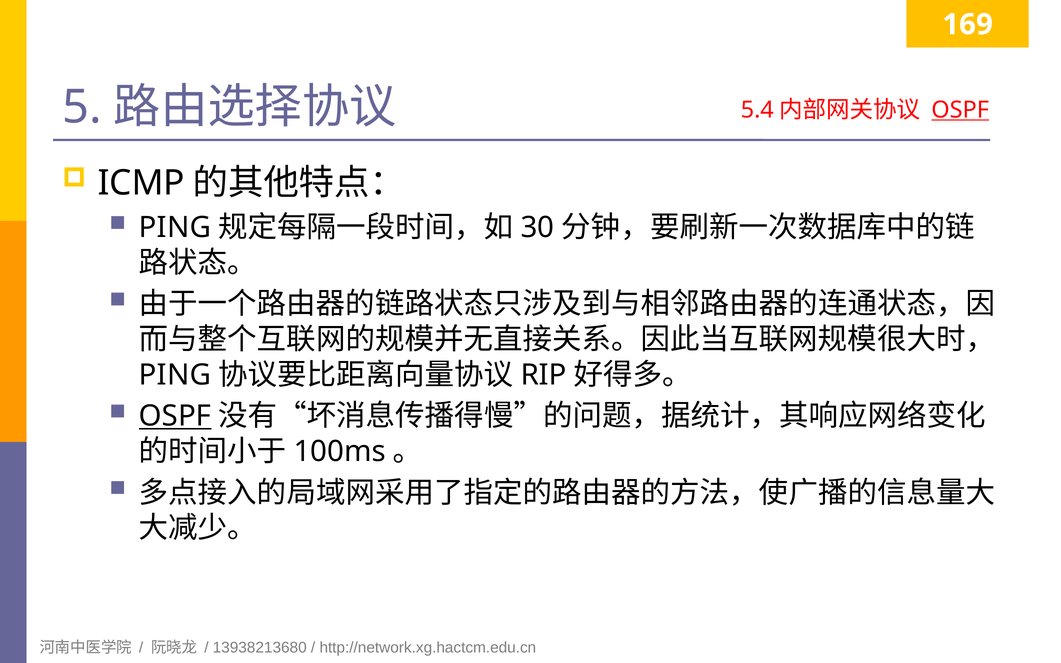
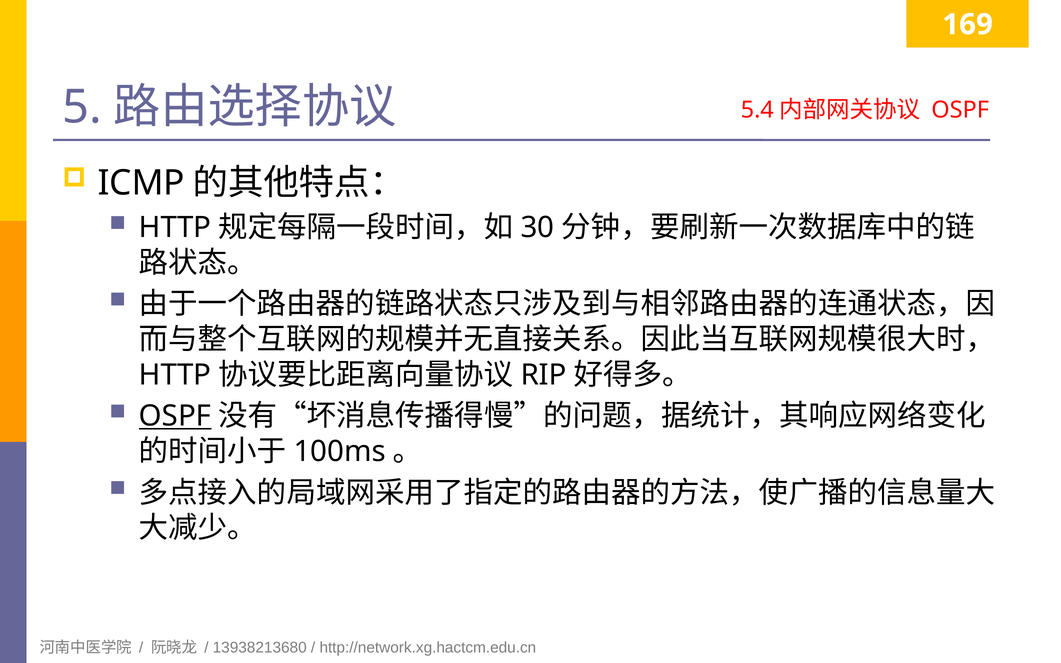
OSPF underline: present -> none (960, 110)
PING: PING -> HTTP (175, 228)
PING: PING -> HTTP (175, 375)
